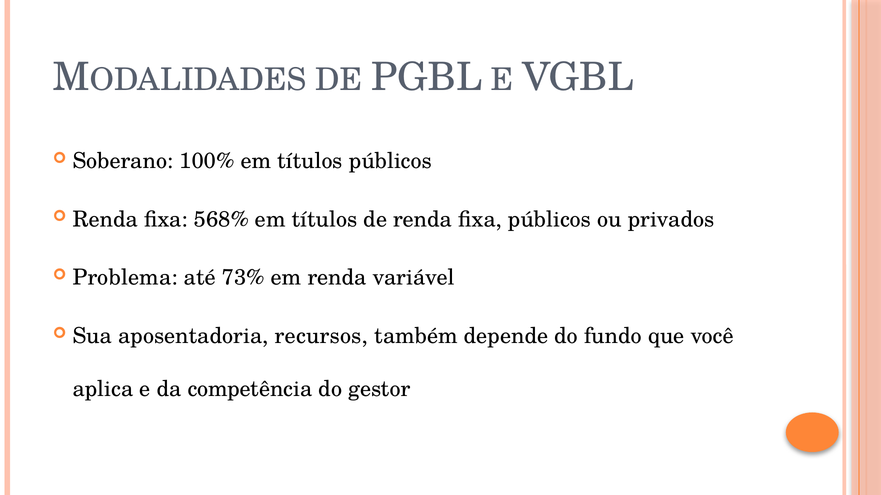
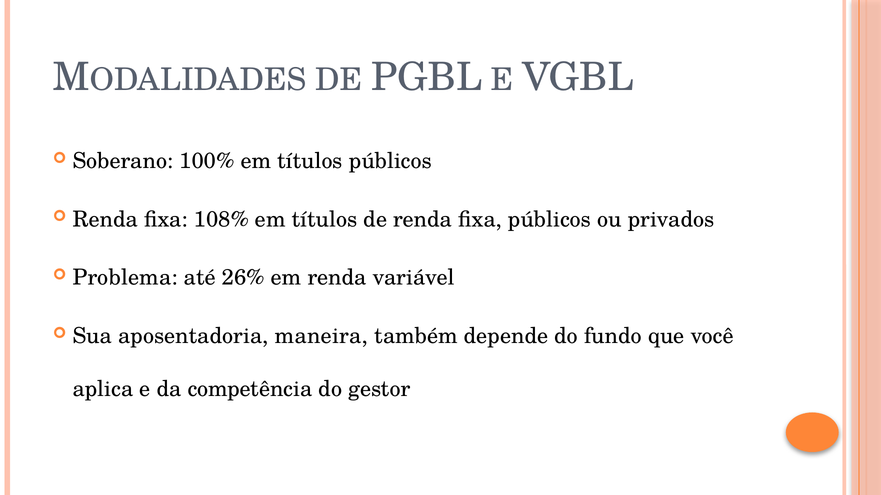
568%: 568% -> 108% (221, 220)
73%: 73% -> 26% (243, 278)
recursos: recursos -> maneira (321, 336)
